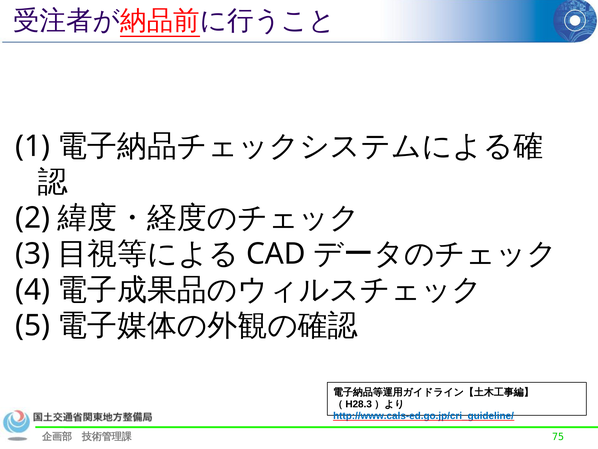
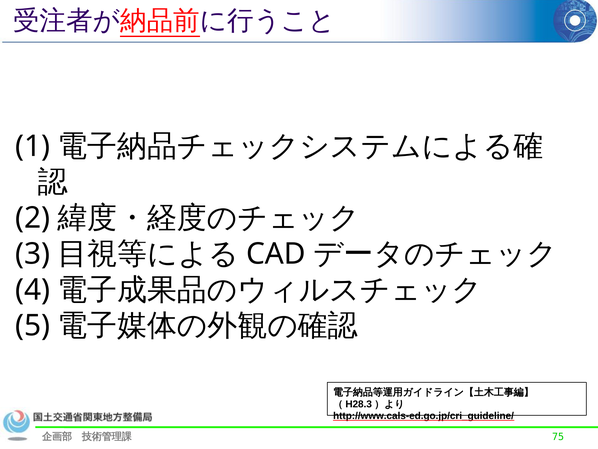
http://www.cals-ed.go.jp/cri_guideline/ colour: blue -> black (424, 416)
